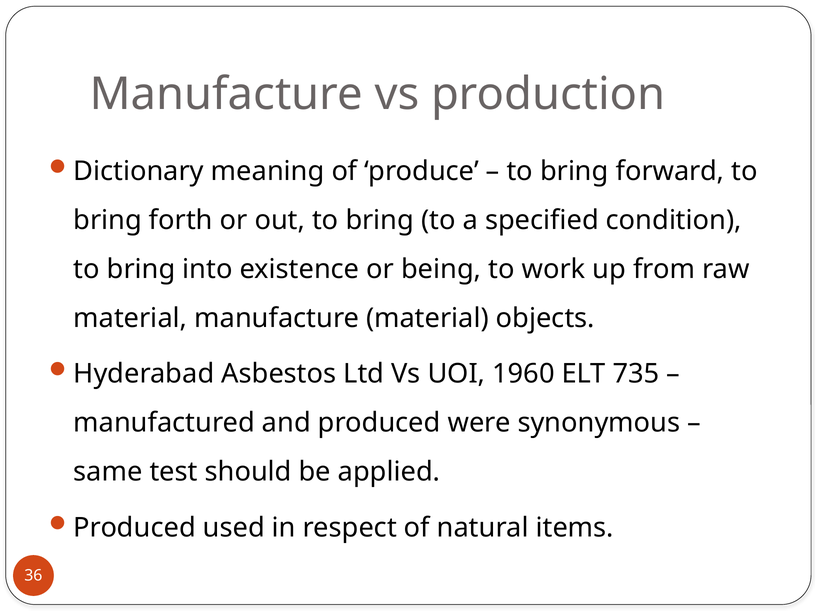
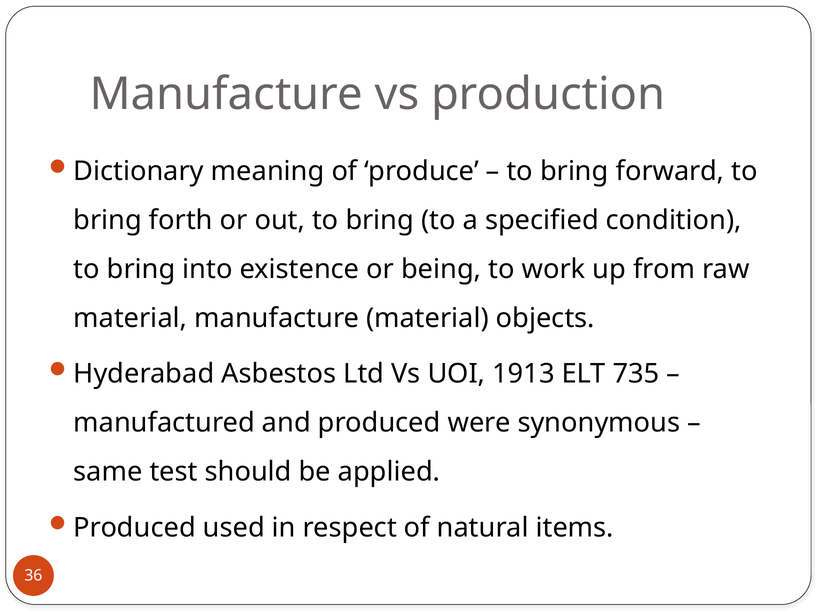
1960: 1960 -> 1913 (523, 374)
